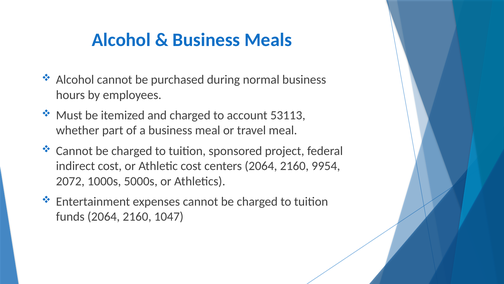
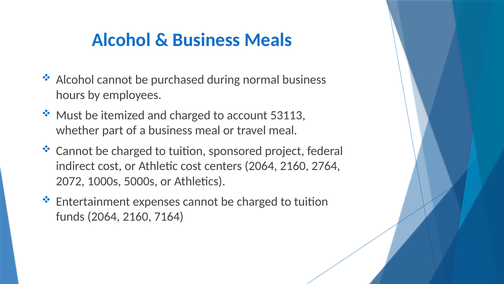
9954: 9954 -> 2764 (326, 166)
1047: 1047 -> 7164 (169, 216)
